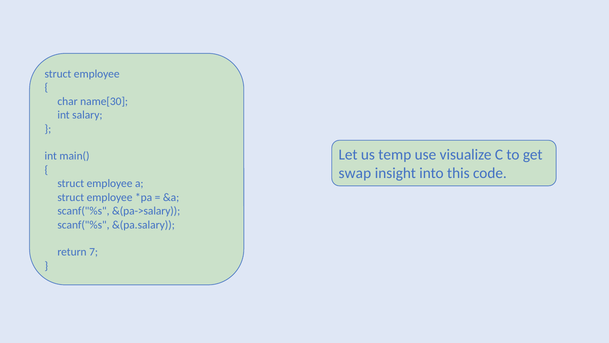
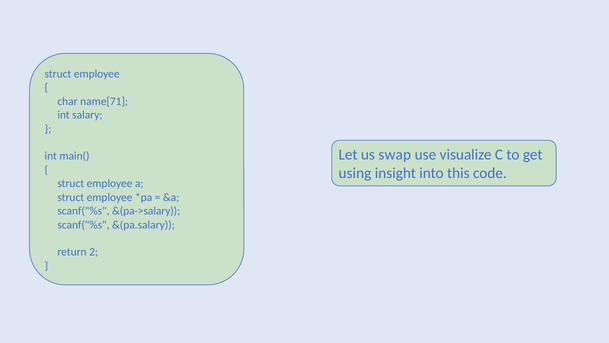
name[30: name[30 -> name[71 (104, 101)
temp: temp -> swap (395, 155)
swap: swap -> using (355, 173)
7: 7 -> 2 (94, 252)
